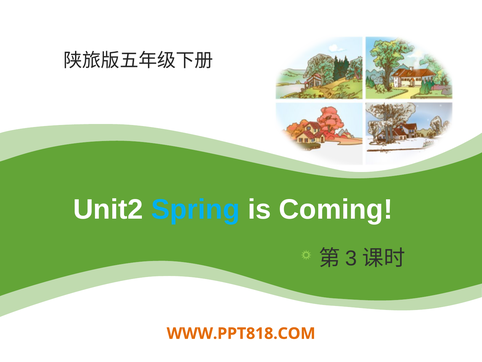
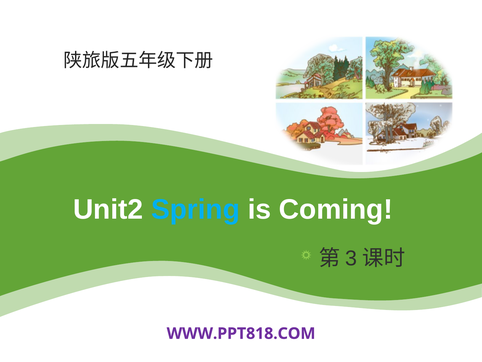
WWW.PPT818.COM colour: orange -> purple (241, 333)
